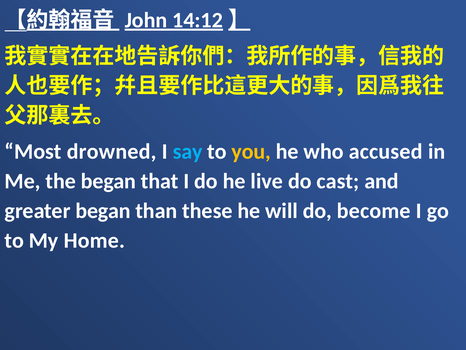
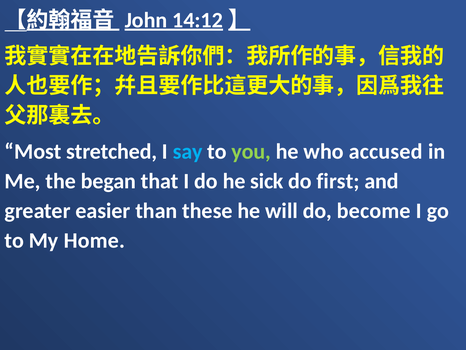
drowned: drowned -> stretched (112, 151)
you colour: yellow -> light green (251, 151)
live: live -> sick (267, 181)
cast: cast -> first (338, 181)
greater began: began -> easier (103, 211)
